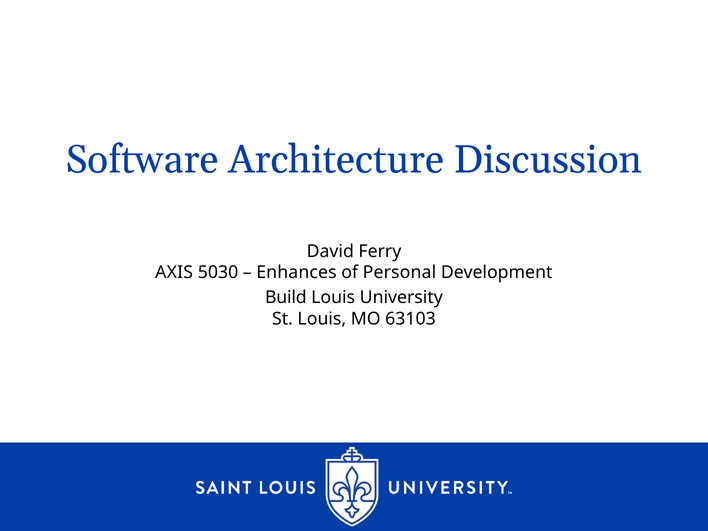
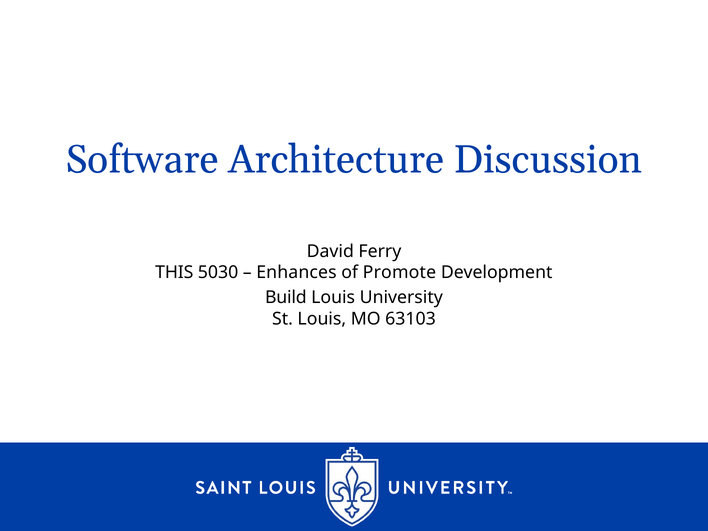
AXIS: AXIS -> THIS (174, 273)
Personal: Personal -> Promote (399, 273)
